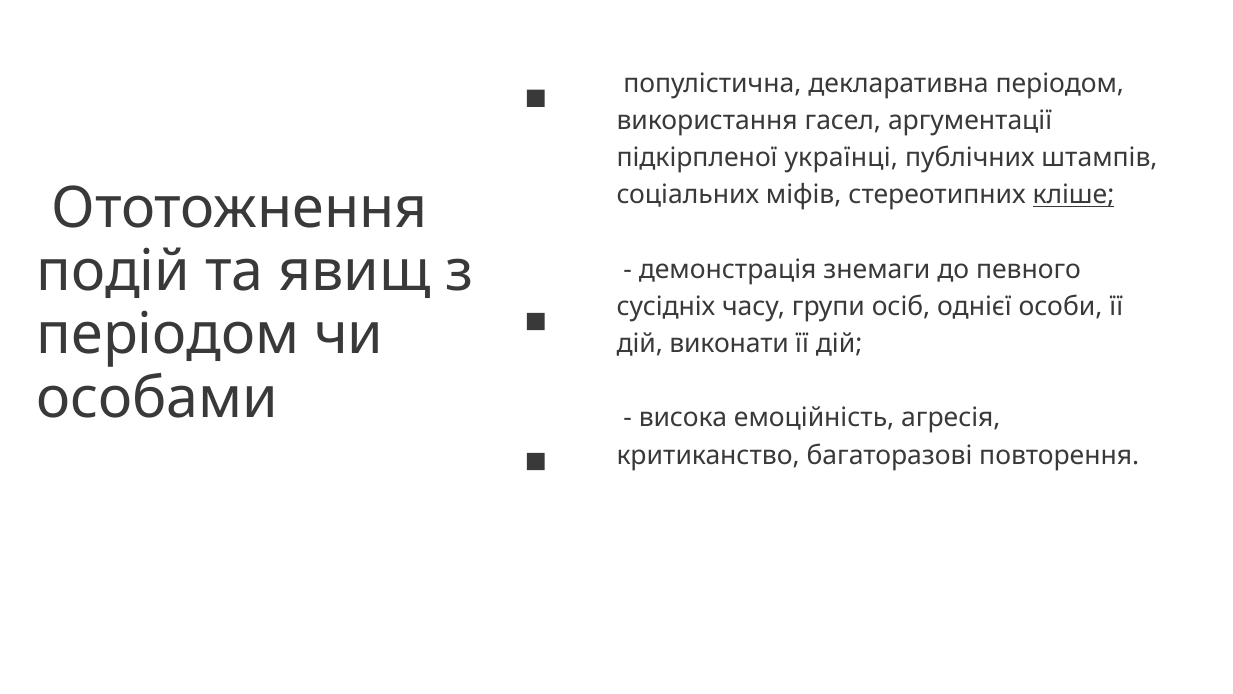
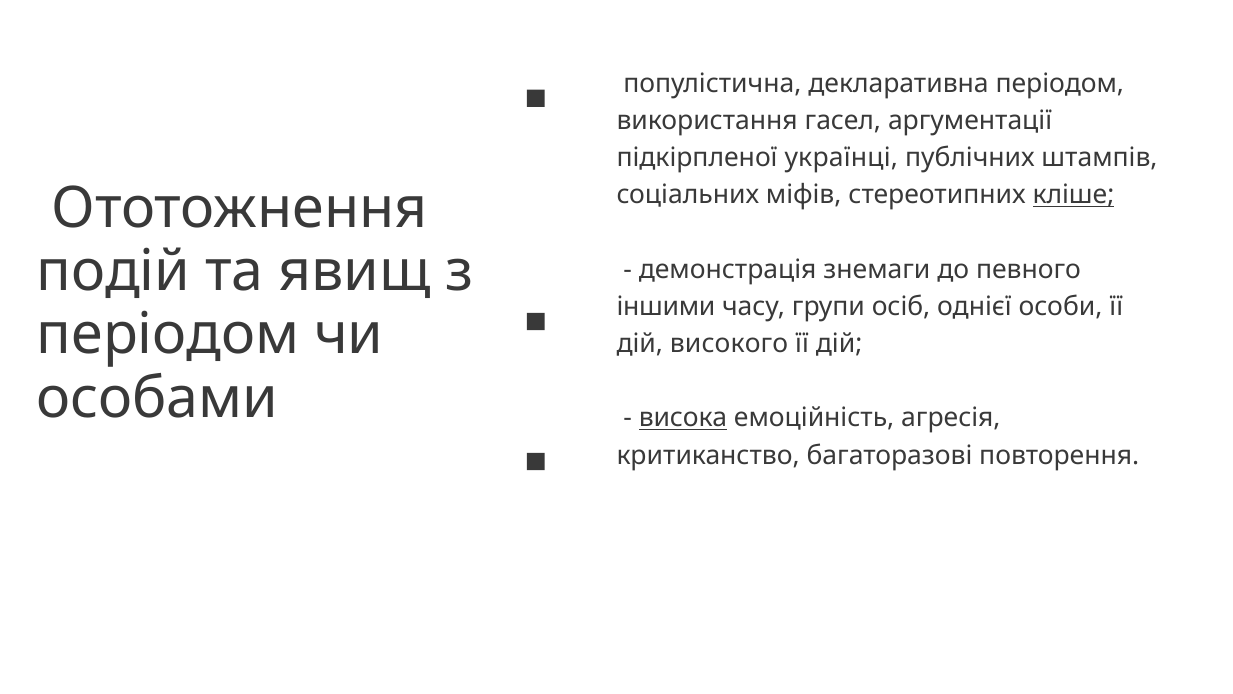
сусідніх: сусідніх -> іншими (666, 306)
виконати: виконати -> високого (729, 344)
висока underline: none -> present (683, 418)
